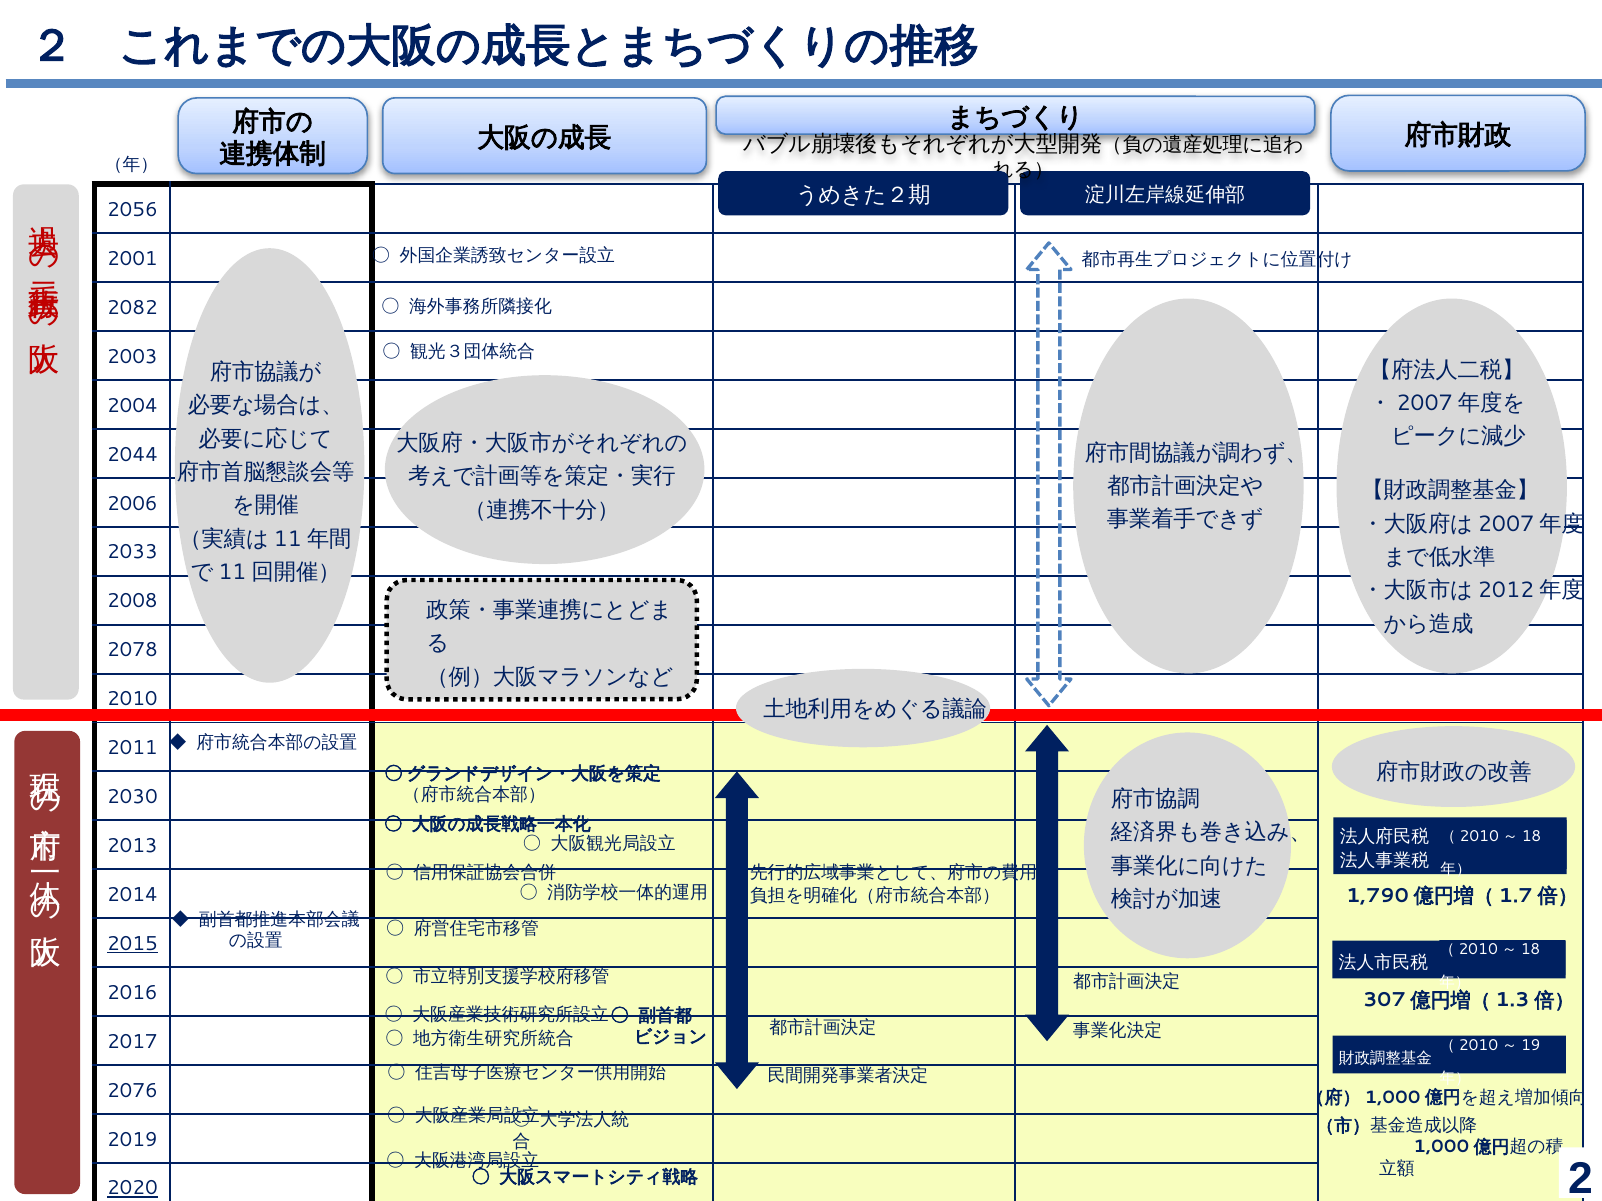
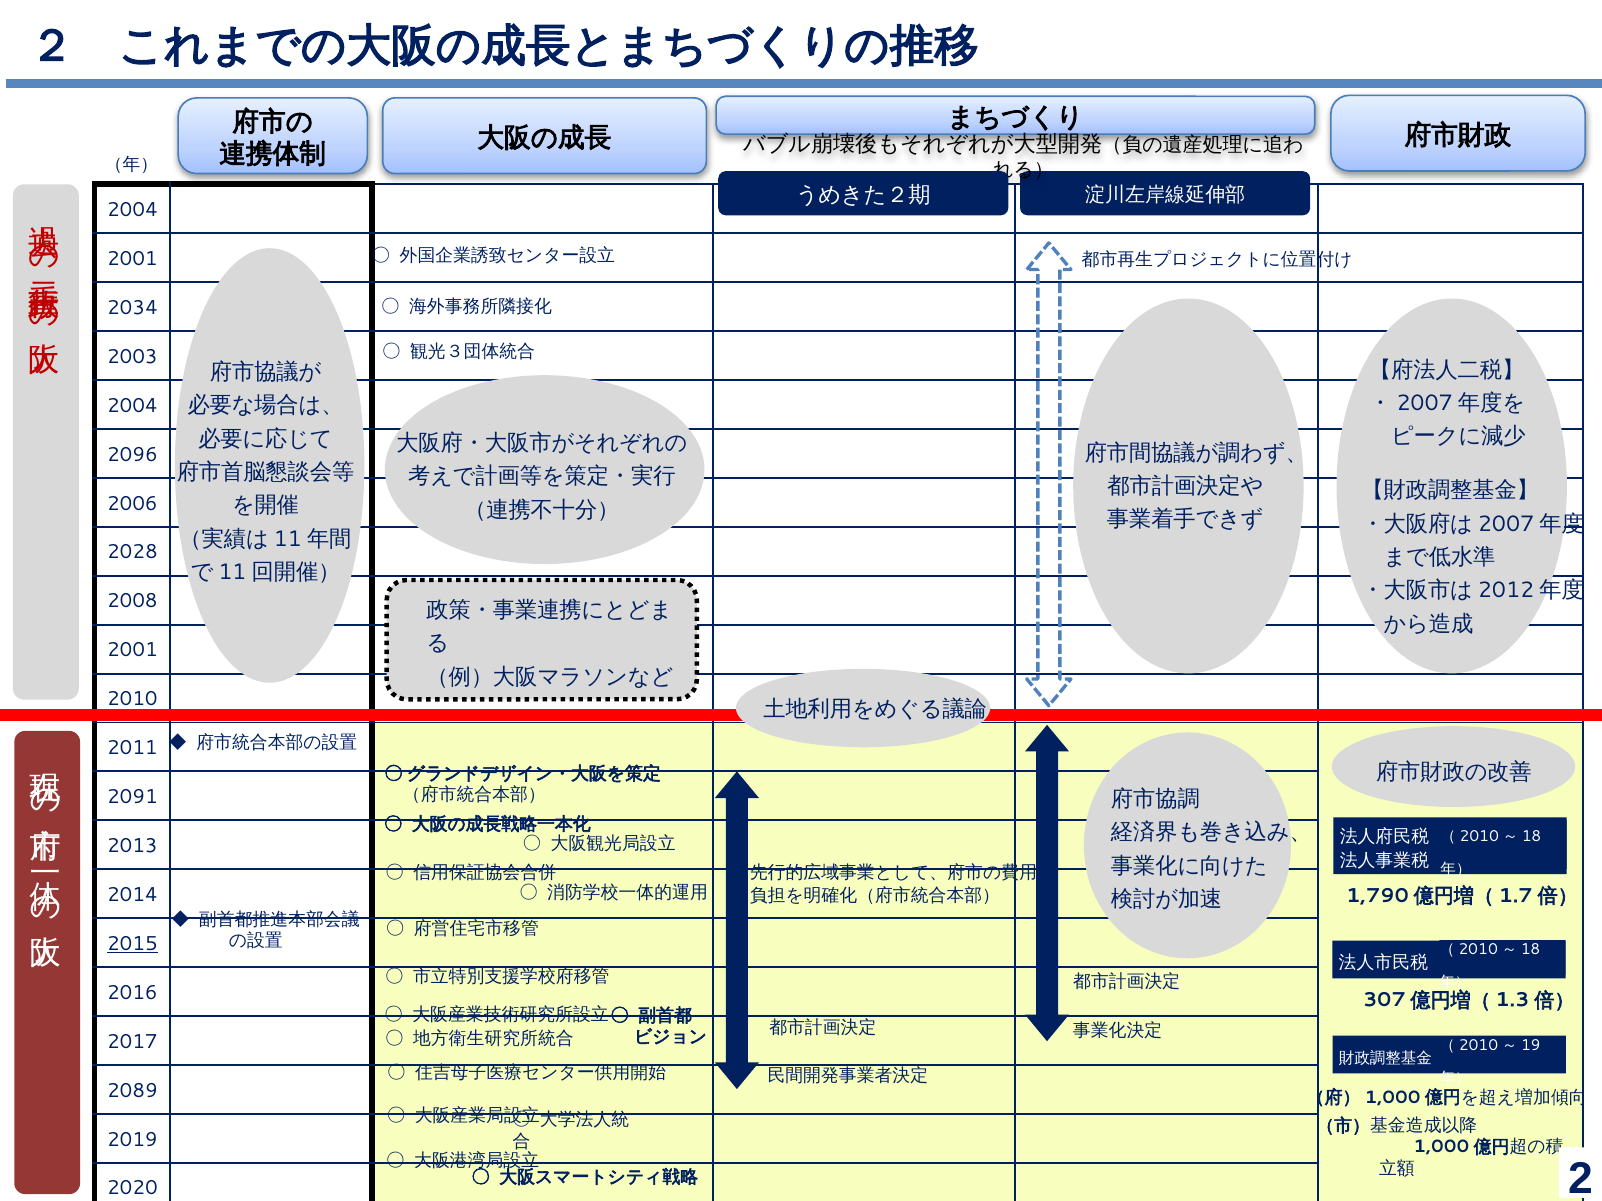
2056: 2056 -> 2004 (132, 210)
2082: 2082 -> 2034 (132, 308)
2044: 2044 -> 2096 (132, 455)
2033: 2033 -> 2028 (132, 553)
2078: 2078 -> 2001 (132, 650)
2030: 2030 -> 2091 (132, 797)
2076: 2076 -> 2089 (132, 1091)
2020 underline: present -> none (132, 1189)
